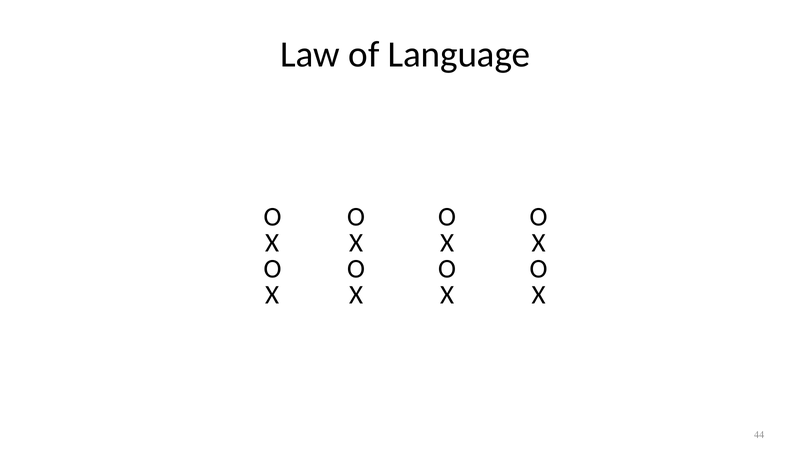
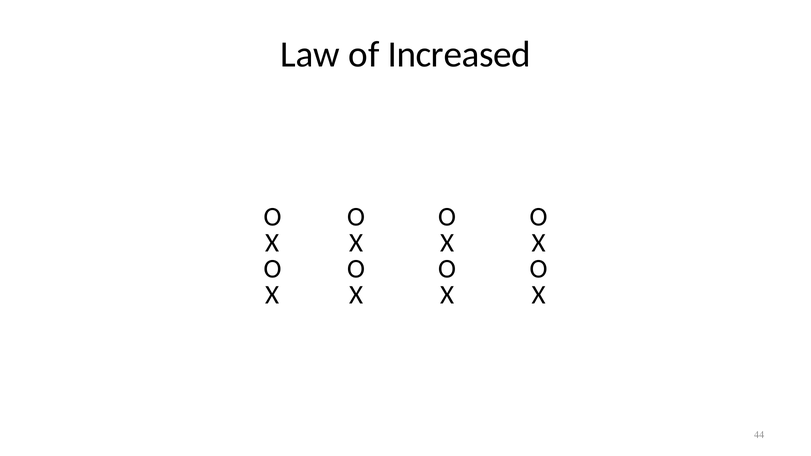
Language: Language -> Increased (459, 55)
